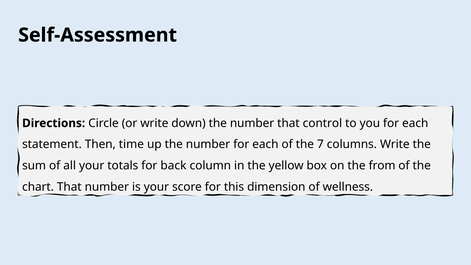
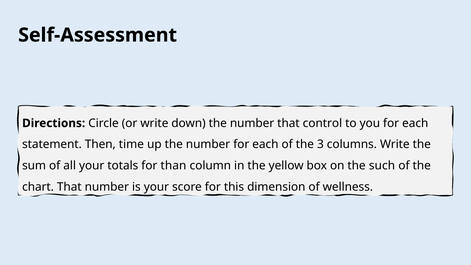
7: 7 -> 3 (320, 144)
back: back -> than (173, 166)
from: from -> such (382, 166)
